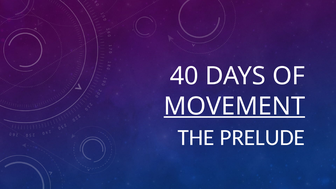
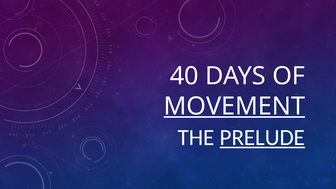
PRELUDE underline: none -> present (262, 138)
